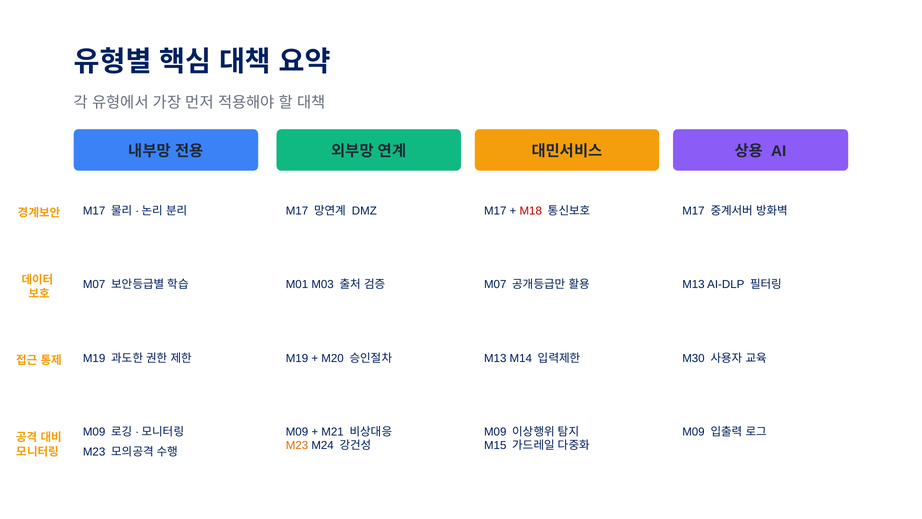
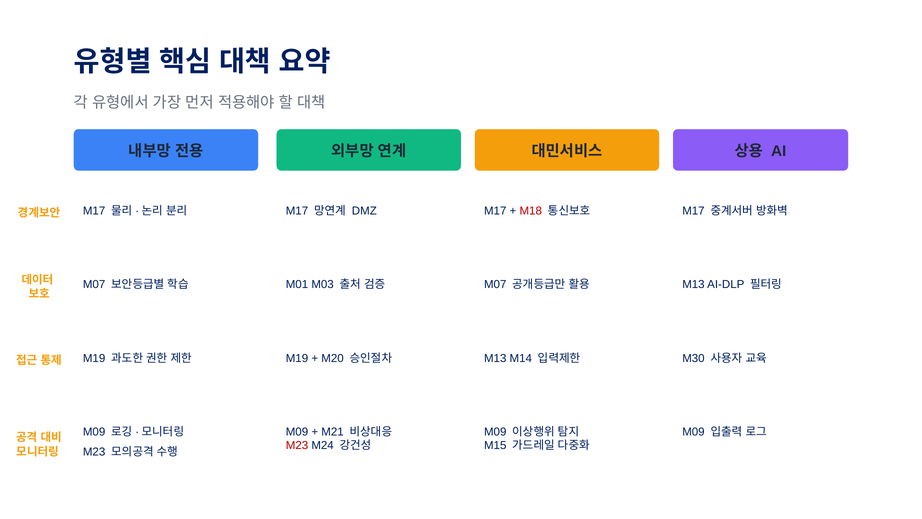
M23 colour: orange -> red (297, 445)
